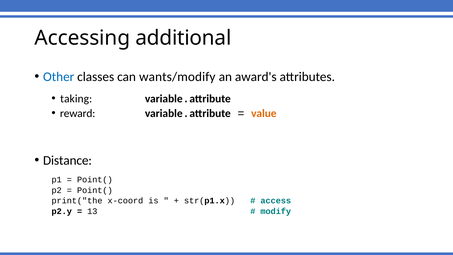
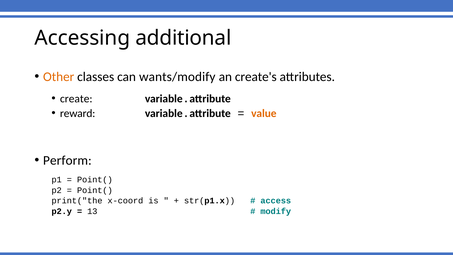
Other colour: blue -> orange (59, 77)
award's: award's -> create's (256, 77)
taking: taking -> create (76, 99)
Distance: Distance -> Perform (67, 160)
